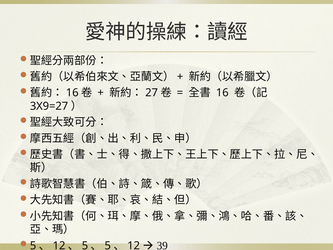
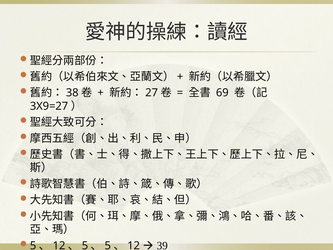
16: 16 -> 38 (72, 93)
16: 16 -> 69 (222, 93)
